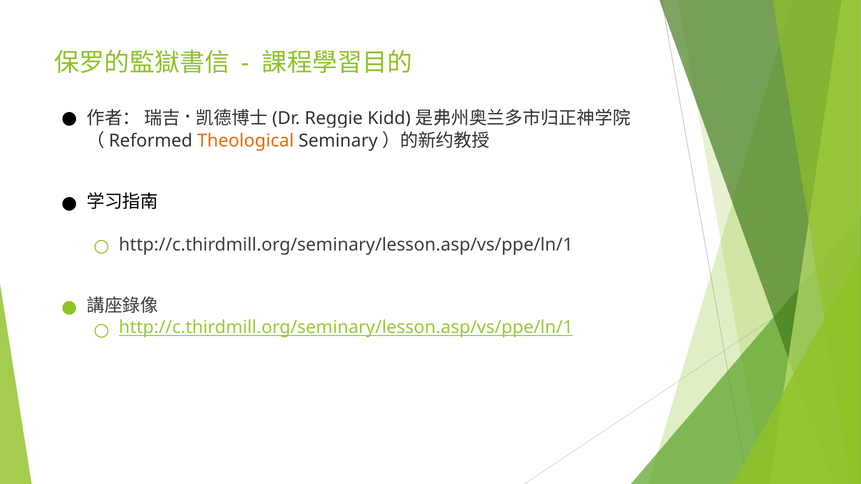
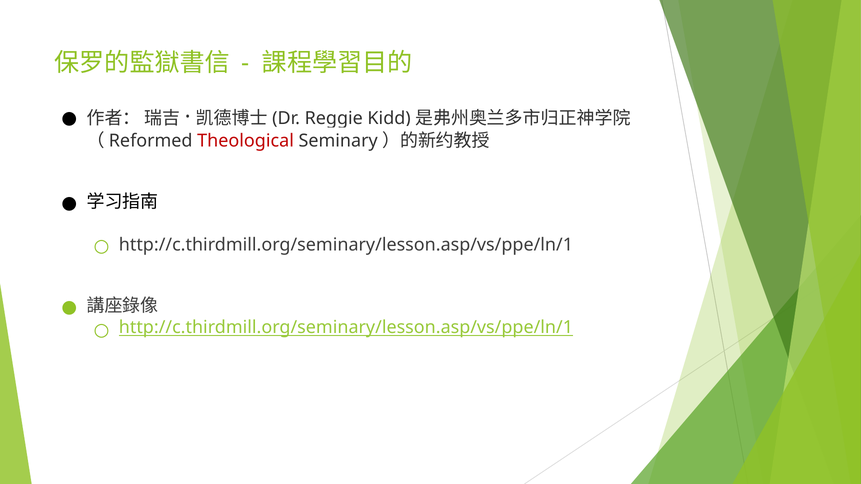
Theological colour: orange -> red (246, 141)
